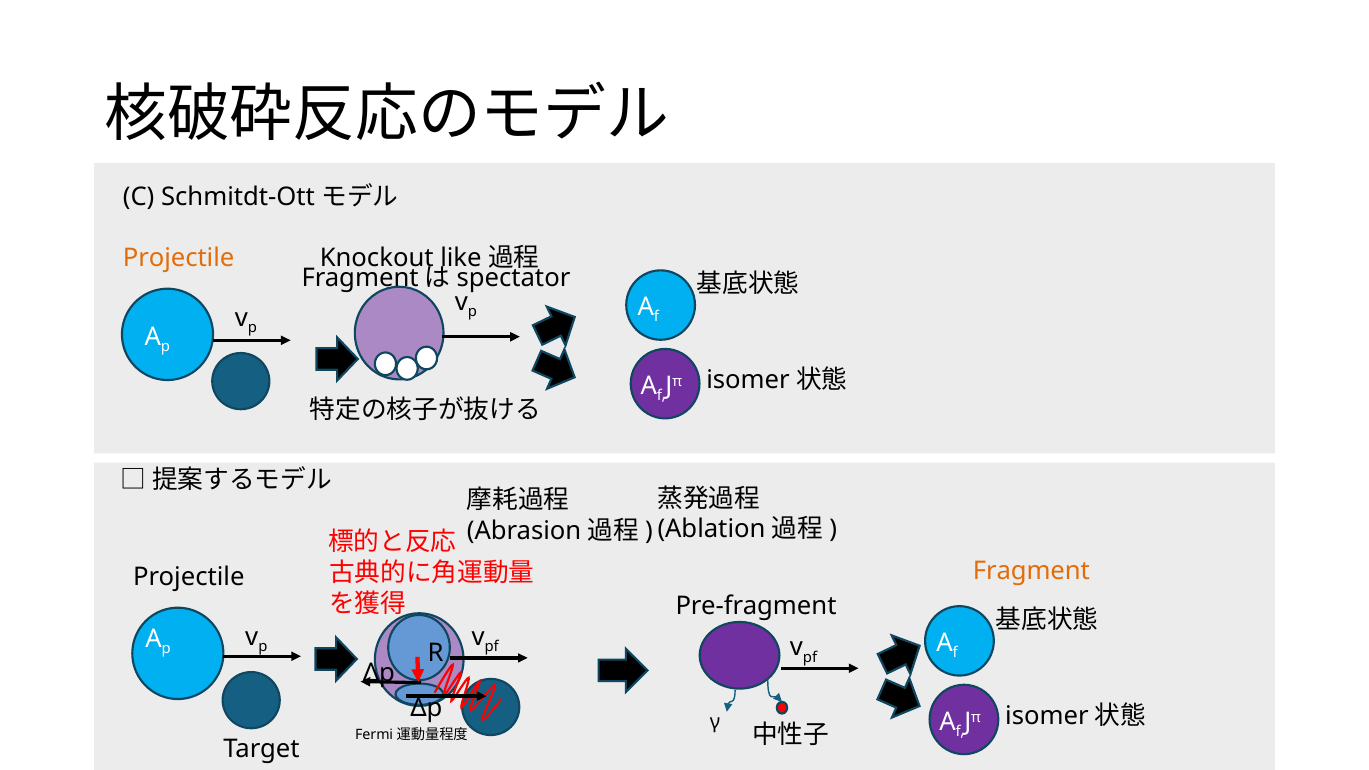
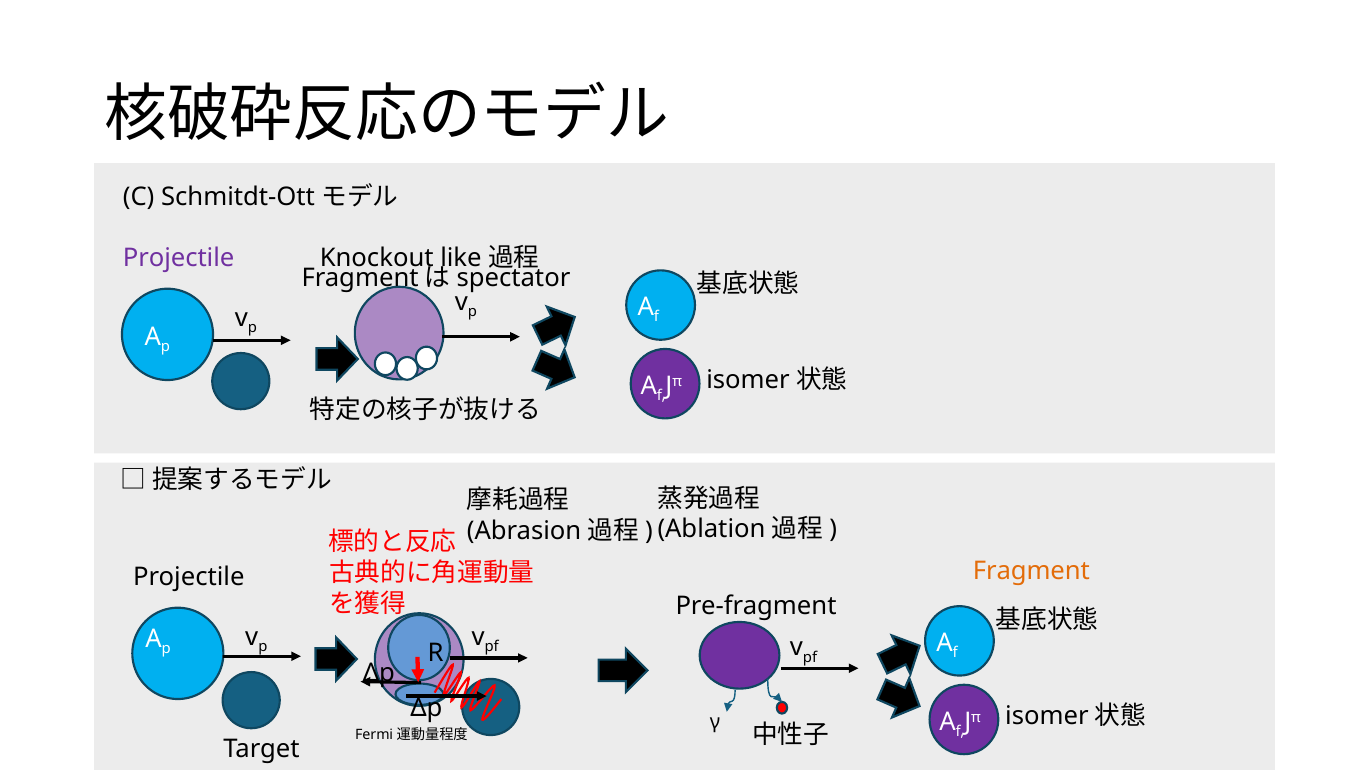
Projectile colour: orange -> purple (179, 258)
